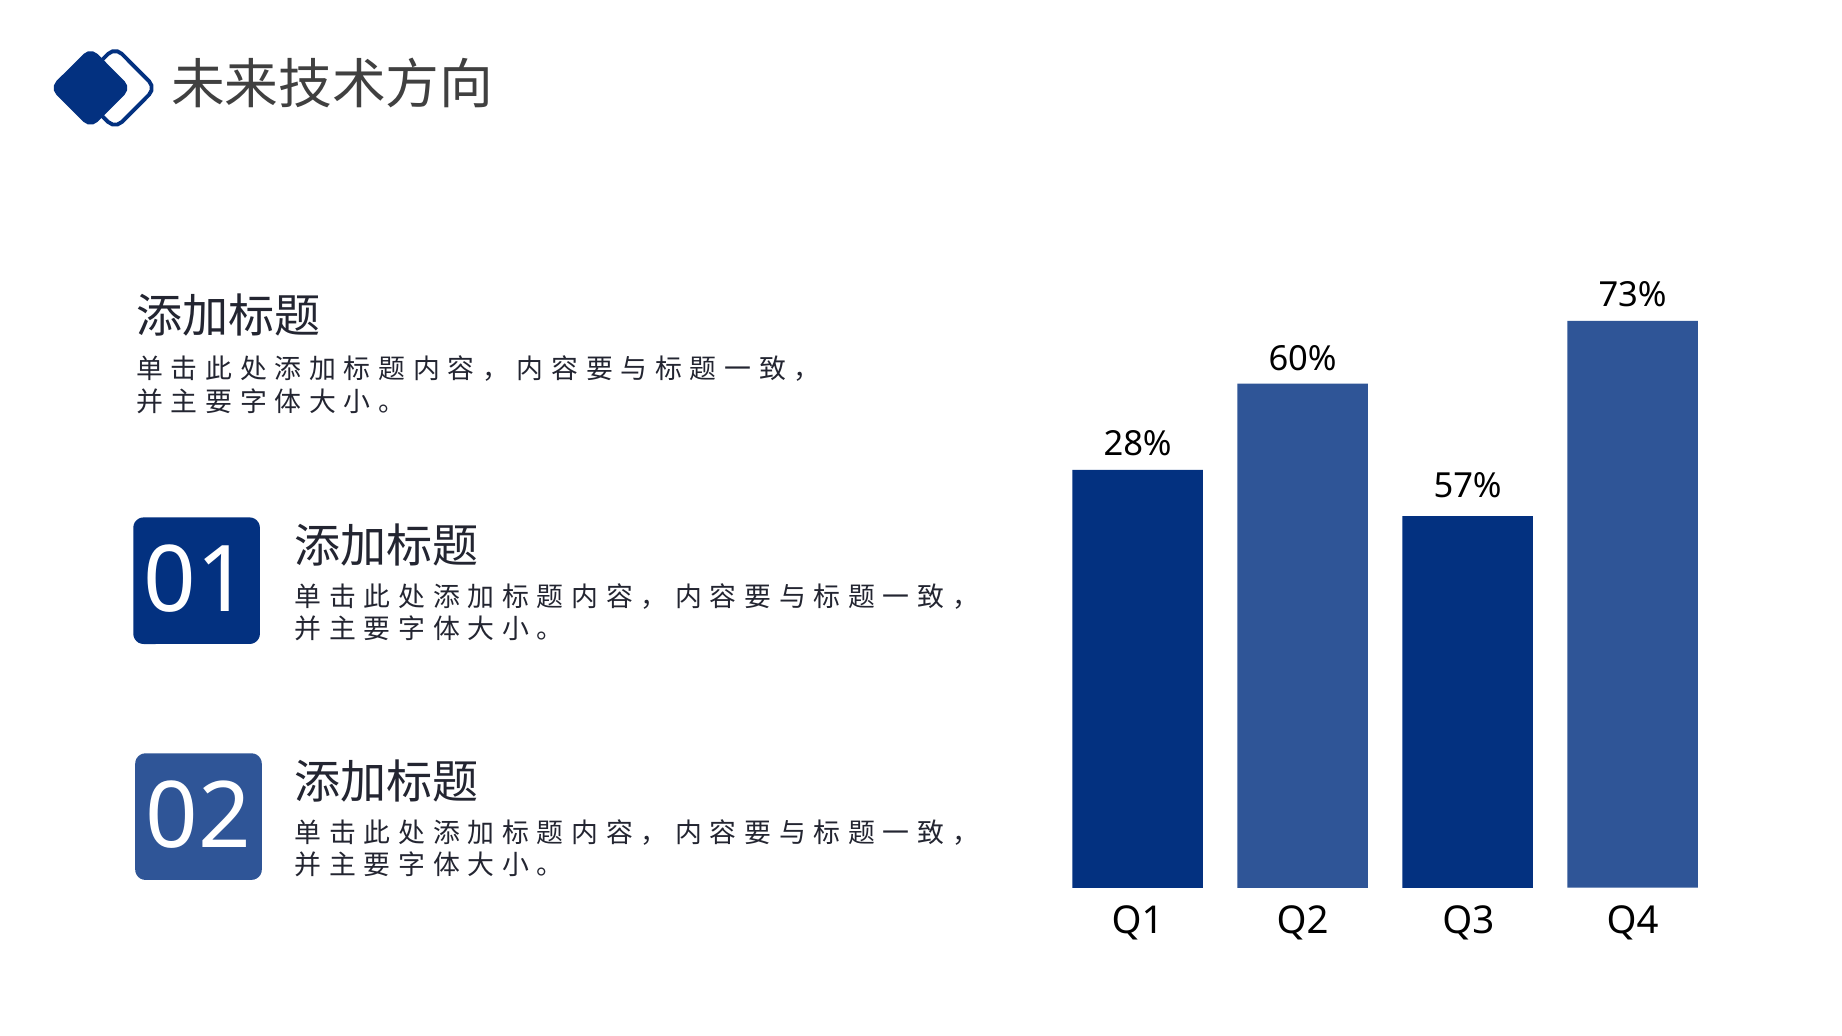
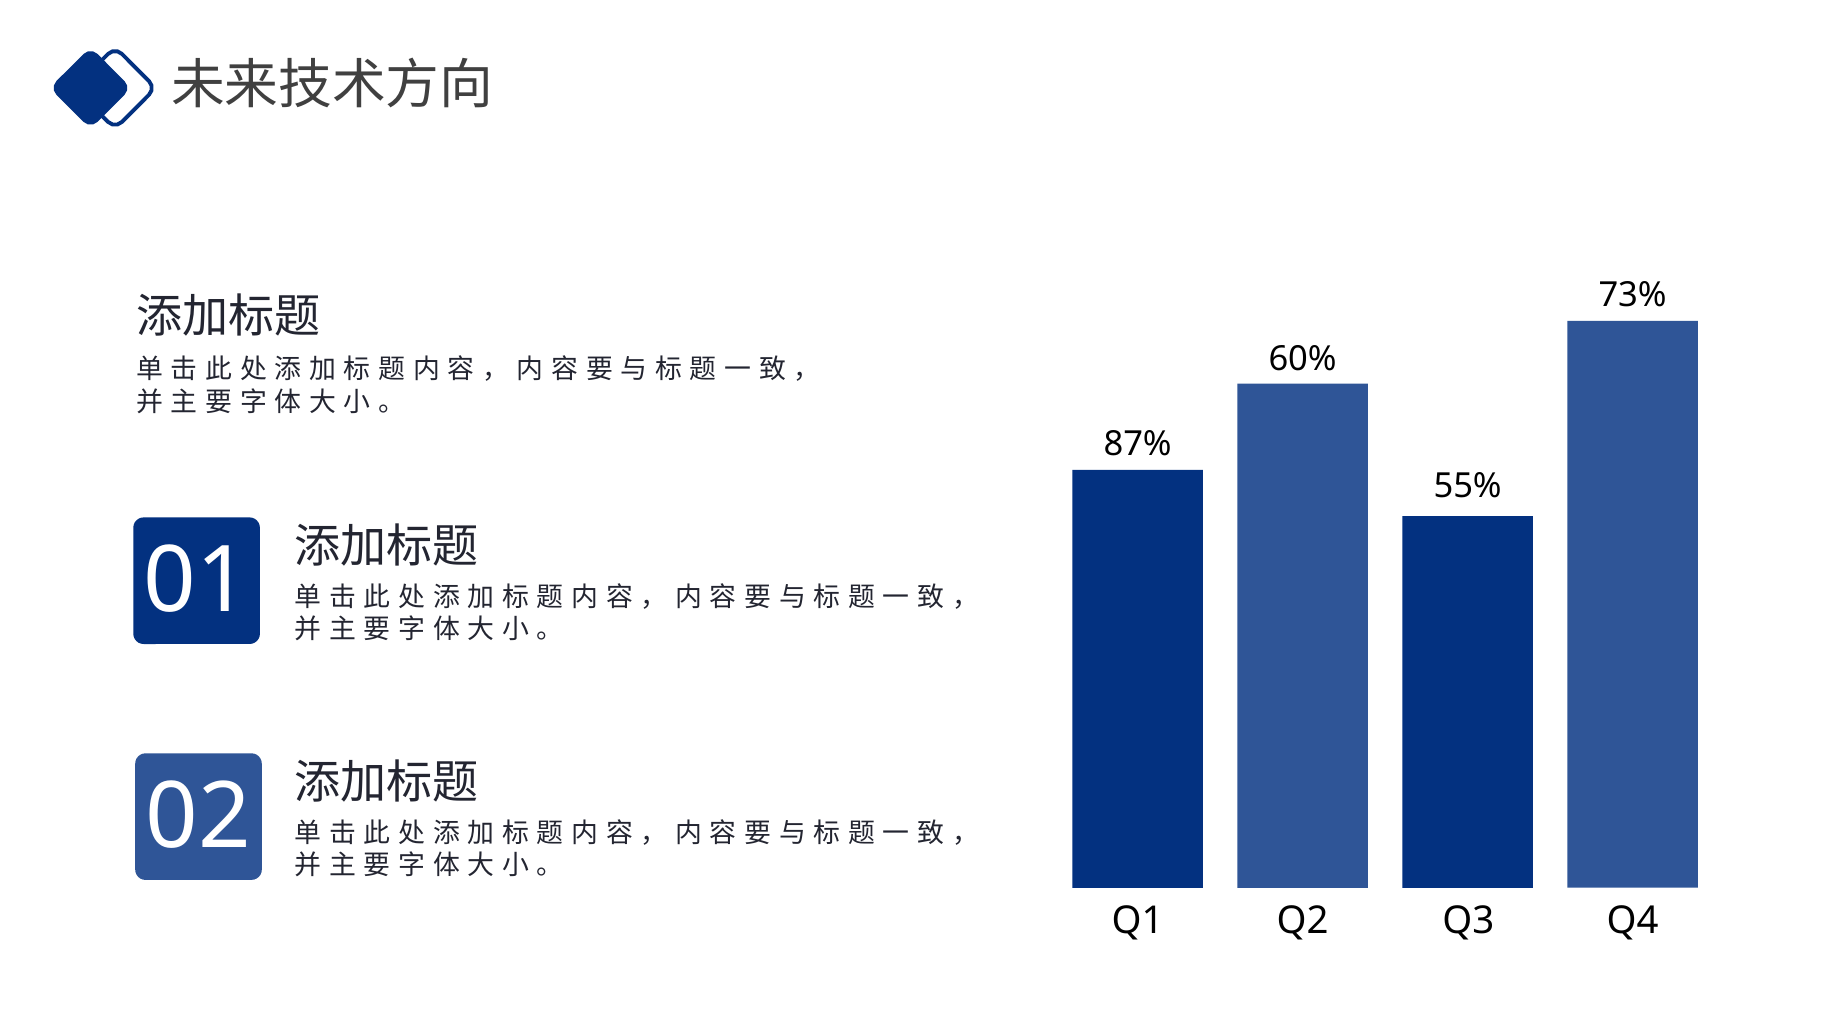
28%: 28% -> 87% (1138, 444)
57%: 57% -> 55% (1468, 486)
